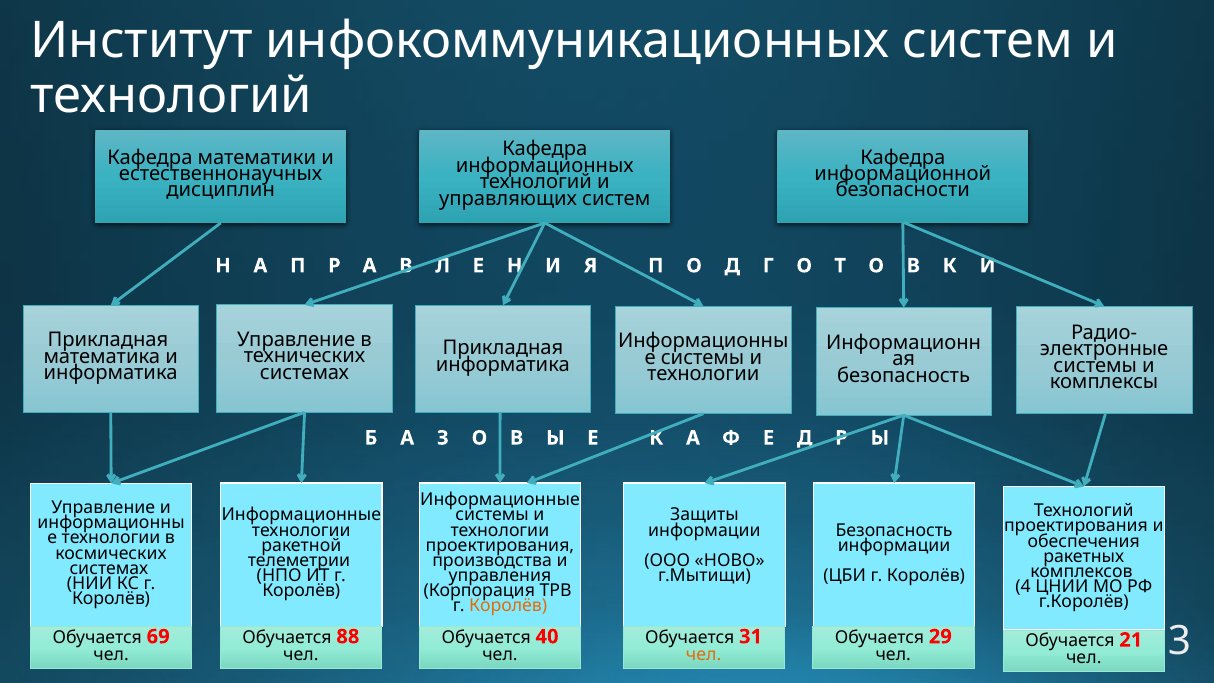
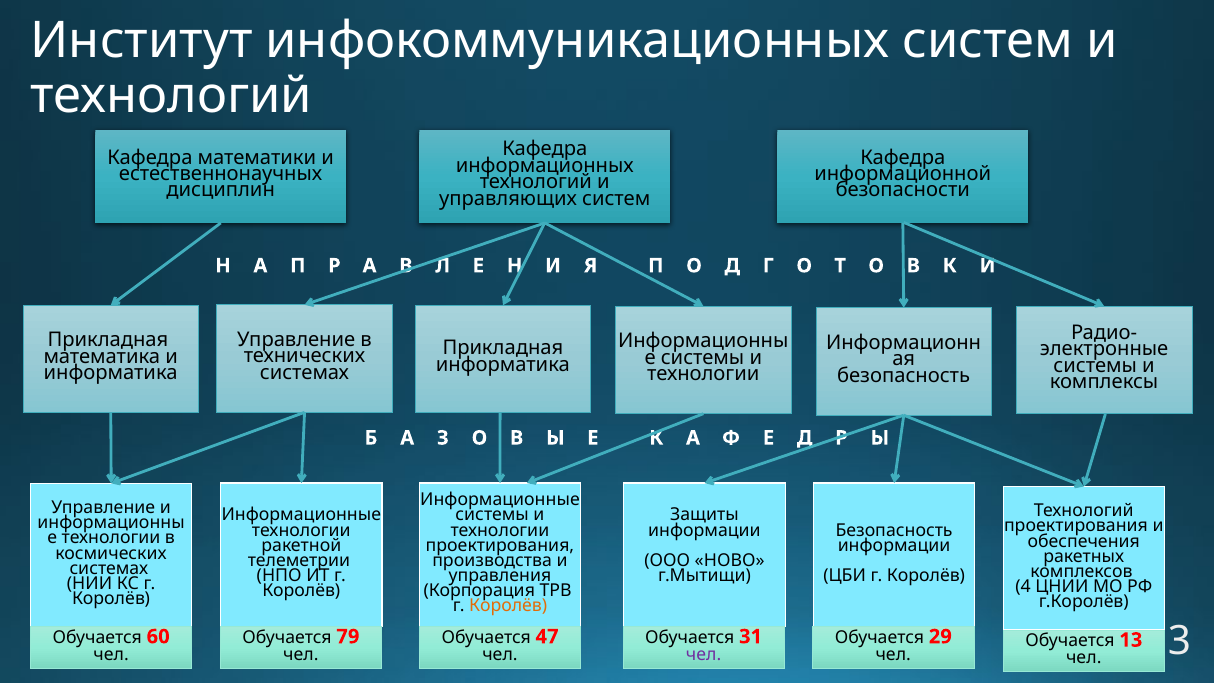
69: 69 -> 60 (158, 637)
88: 88 -> 79 (348, 637)
40: 40 -> 47 (547, 637)
21: 21 -> 13 (1131, 640)
чел colour: orange -> purple (704, 654)
